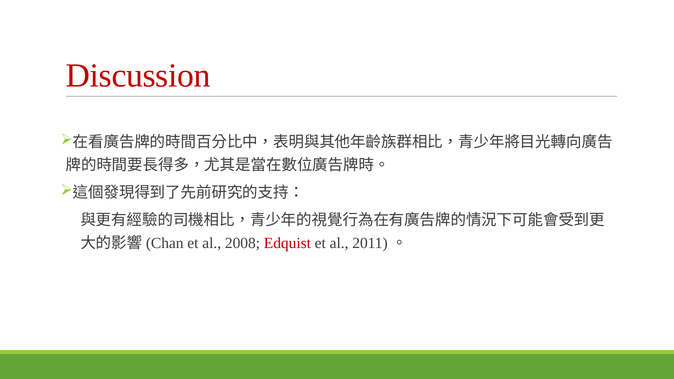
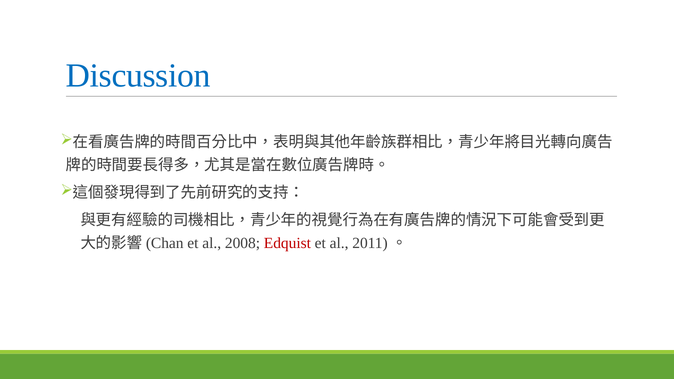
Discussion colour: red -> blue (138, 76)
